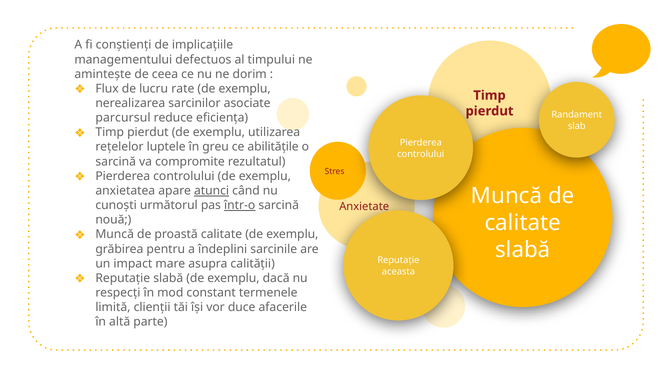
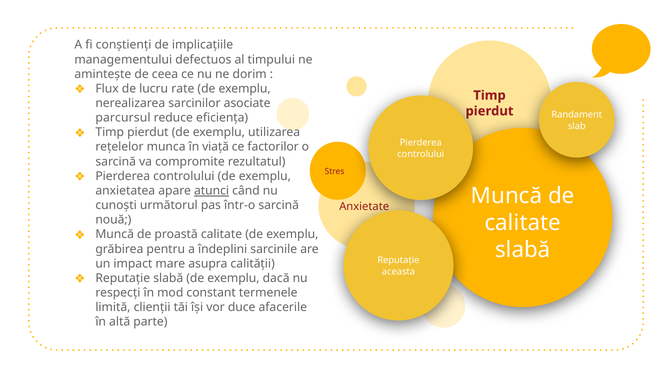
luptele: luptele -> munca (166, 147)
greu: greu -> viață (216, 147)
abilitățile: abilitățile -> factorilor (273, 147)
într-o underline: present -> none (240, 205)
